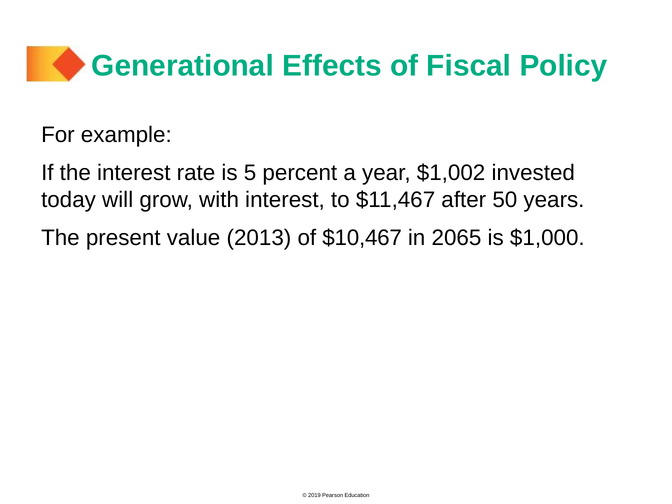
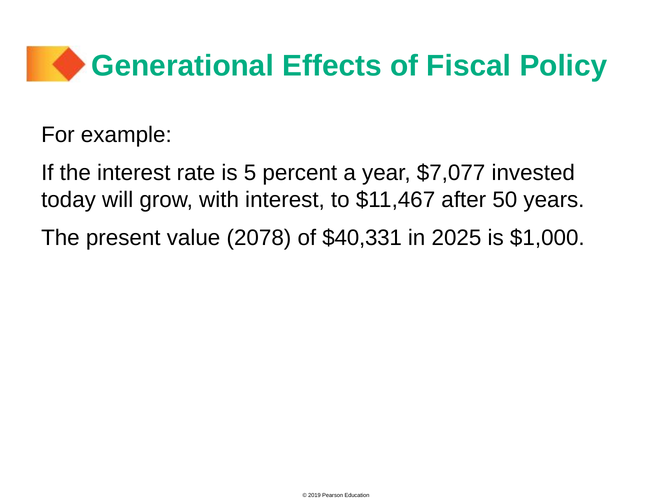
$1,002: $1,002 -> $7,077 (451, 173)
2013: 2013 -> 2078 (259, 238)
$10,467: $10,467 -> $40,331 (362, 238)
2065: 2065 -> 2025 (456, 238)
